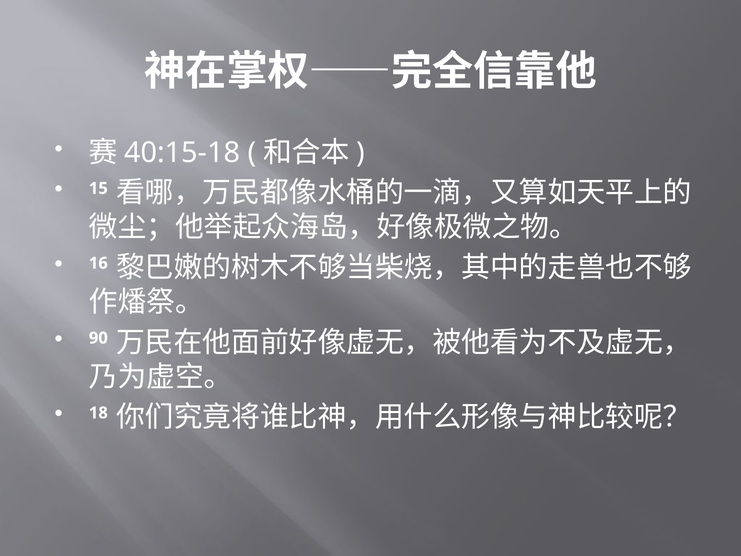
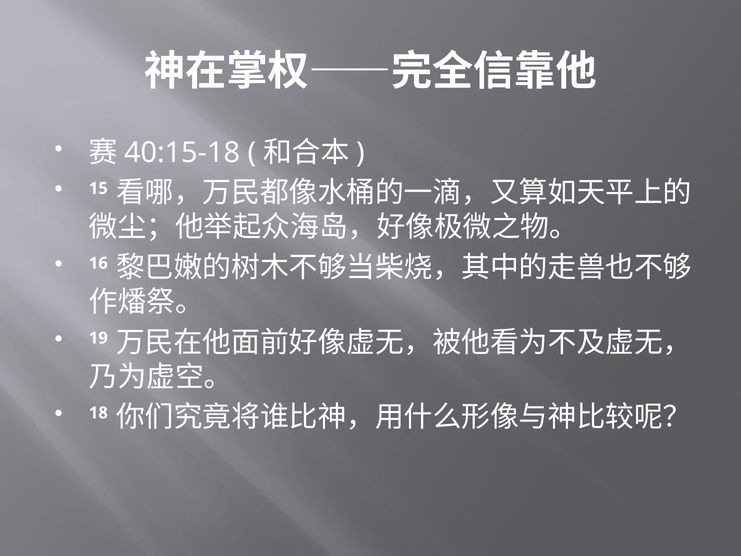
90: 90 -> 19 (98, 338)
